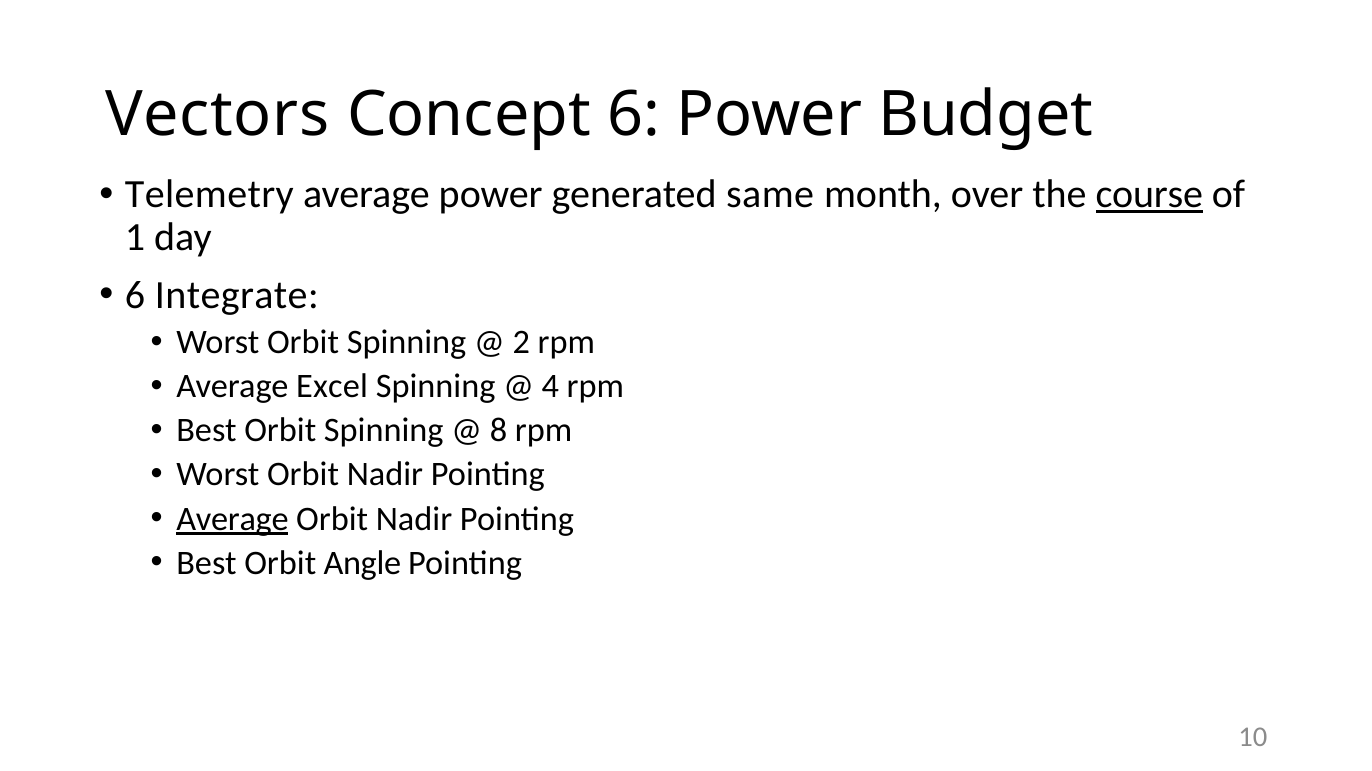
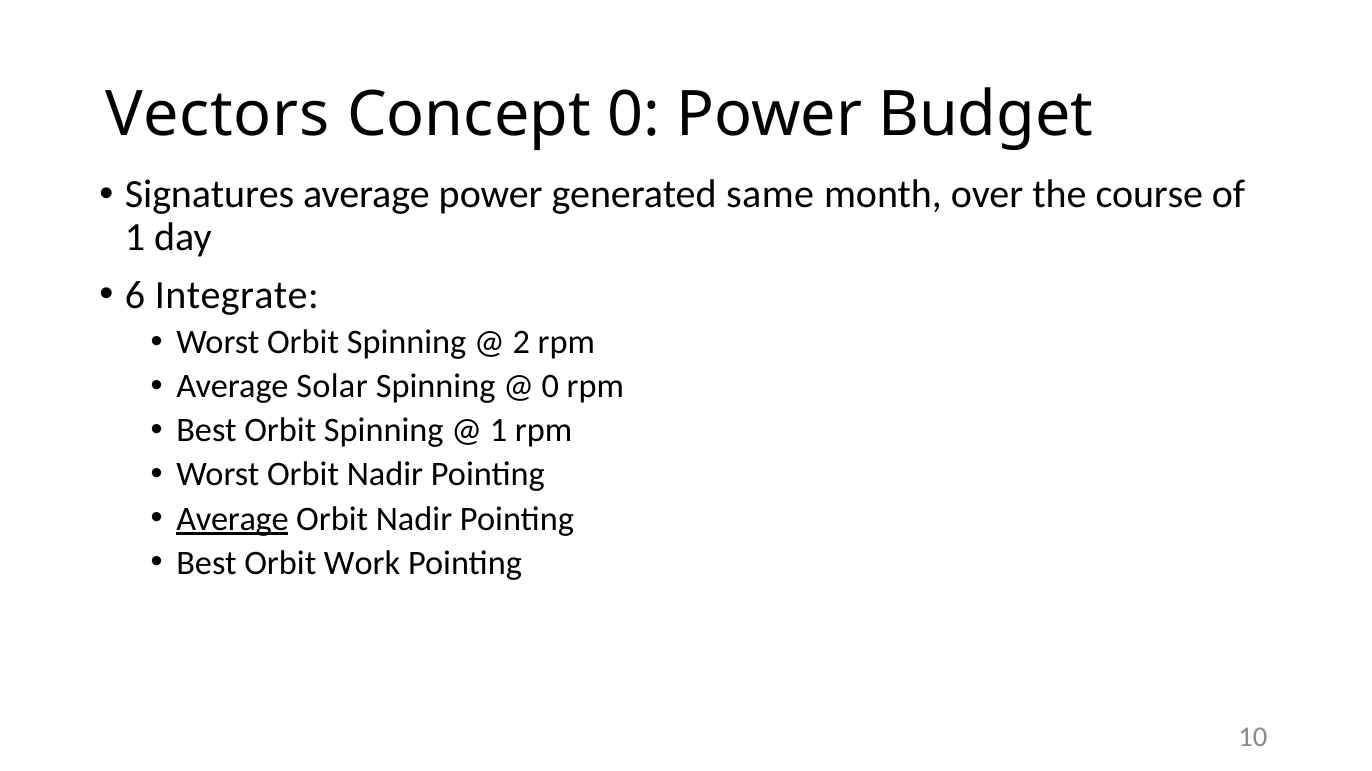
Concept 6: 6 -> 0 (634, 115)
Telemetry: Telemetry -> Signatures (210, 195)
course underline: present -> none (1149, 195)
Excel: Excel -> Solar (332, 387)
4: 4 -> 0 (550, 387)
8: 8 -> 1 (498, 431)
Angle: Angle -> Work (362, 563)
